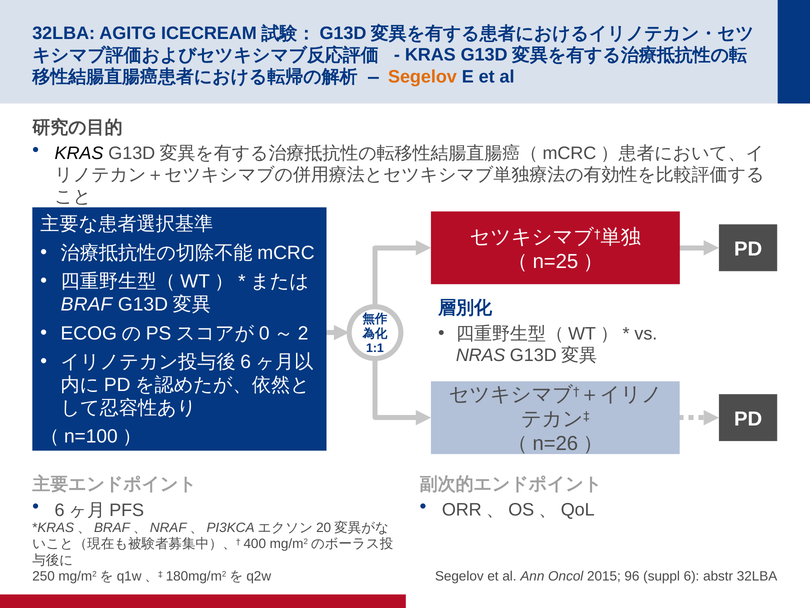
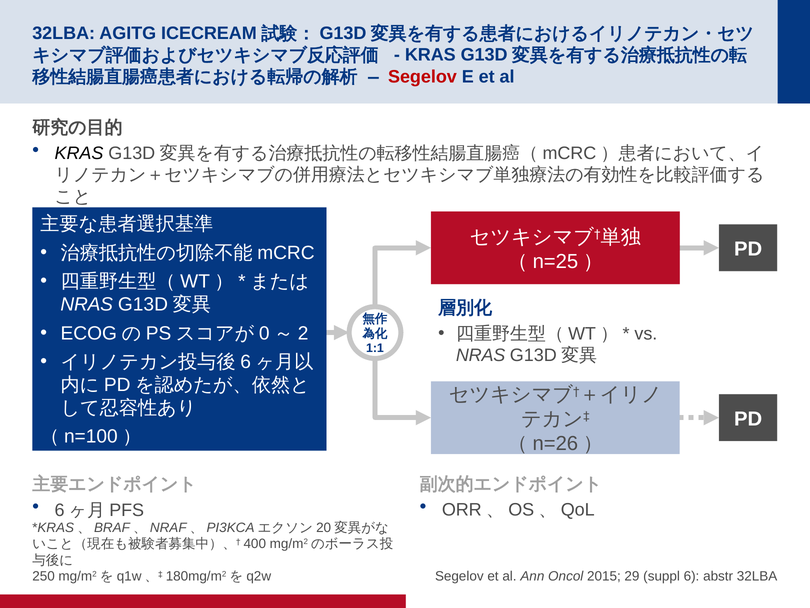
Segelov colour: orange -> red (422, 77)
BRAF: BRAF -> NRAS (87, 304)
96: 96 -> 29 (632, 576)
